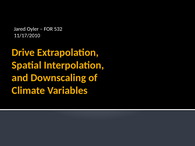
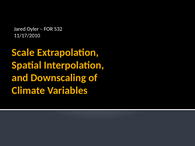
Drive: Drive -> Scale (23, 53)
